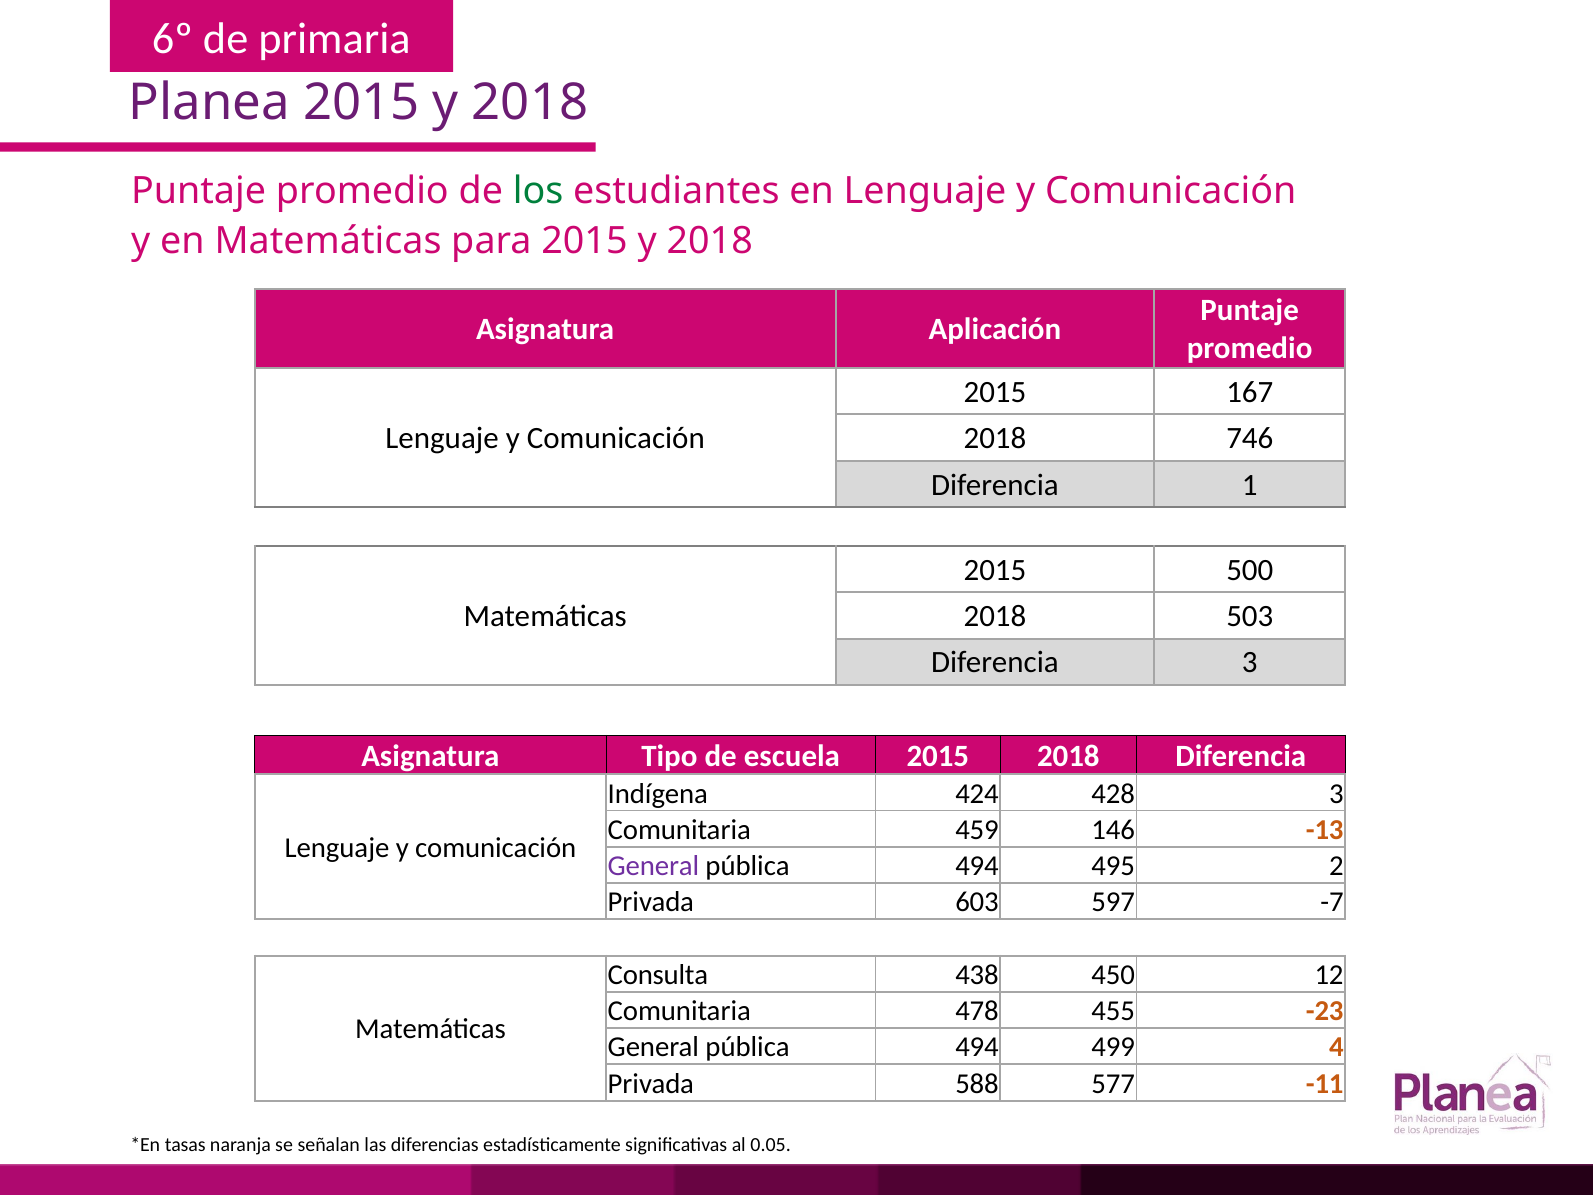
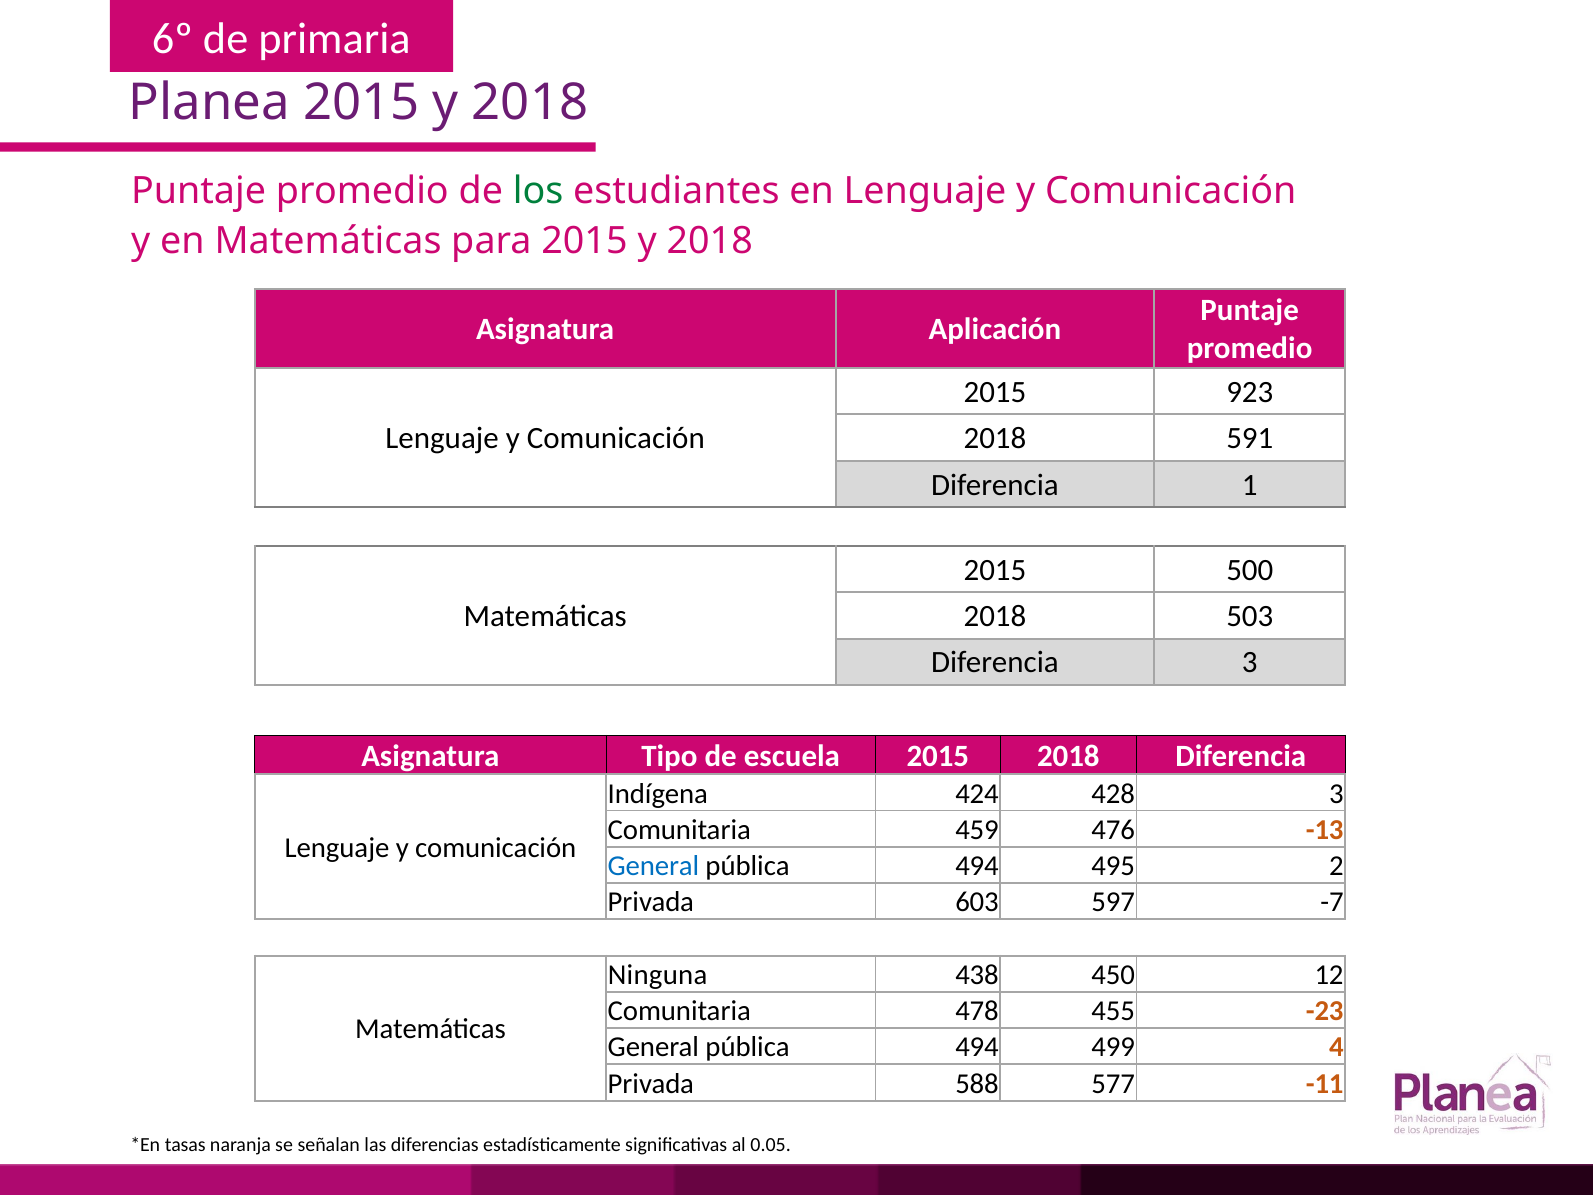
167: 167 -> 923 (1250, 392)
746: 746 -> 591 (1250, 438)
146: 146 -> 476 (1113, 830)
General colour: purple -> blue (653, 866)
Consulta: Consulta -> Ninguna (658, 975)
